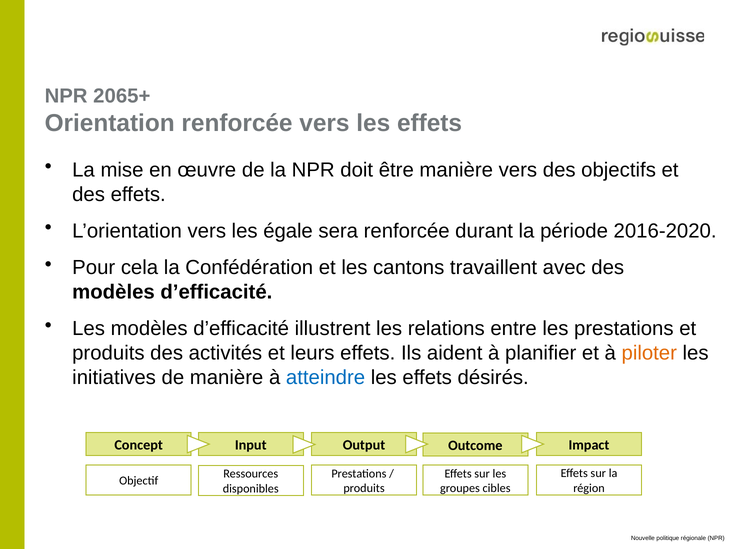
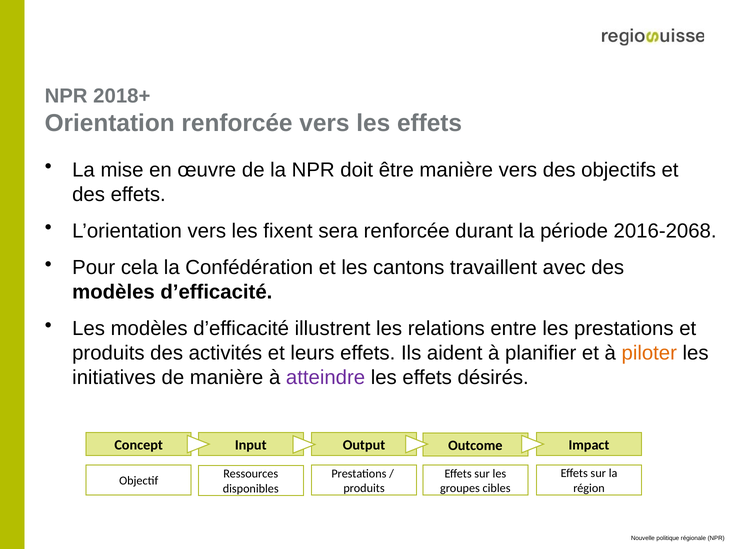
2065+: 2065+ -> 2018+ (122, 96)
égale: égale -> fixent (288, 231)
2016-2020: 2016-2020 -> 2016-2068 (665, 231)
atteindre colour: blue -> purple (326, 377)
